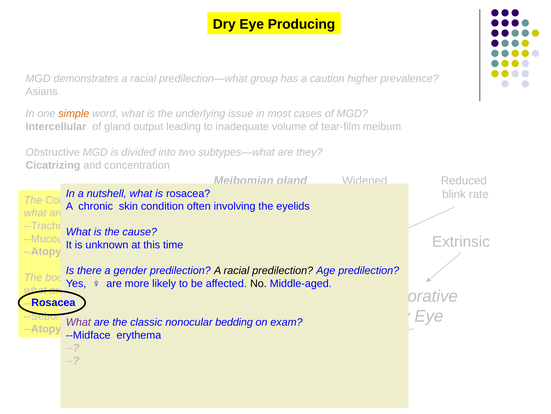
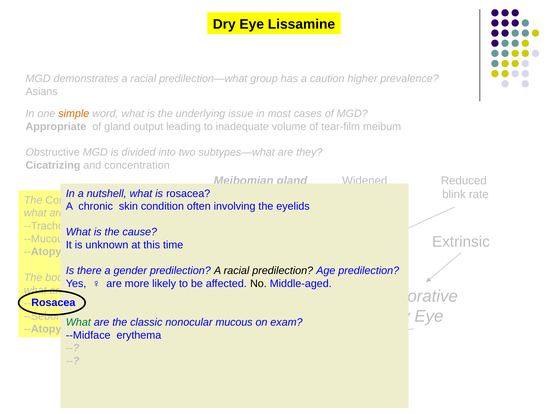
Producing: Producing -> Lissamine (301, 24)
Intercellular: Intercellular -> Appropriate (56, 126)
What colour: purple -> green (78, 322)
bedding: bedding -> mucous (234, 322)
